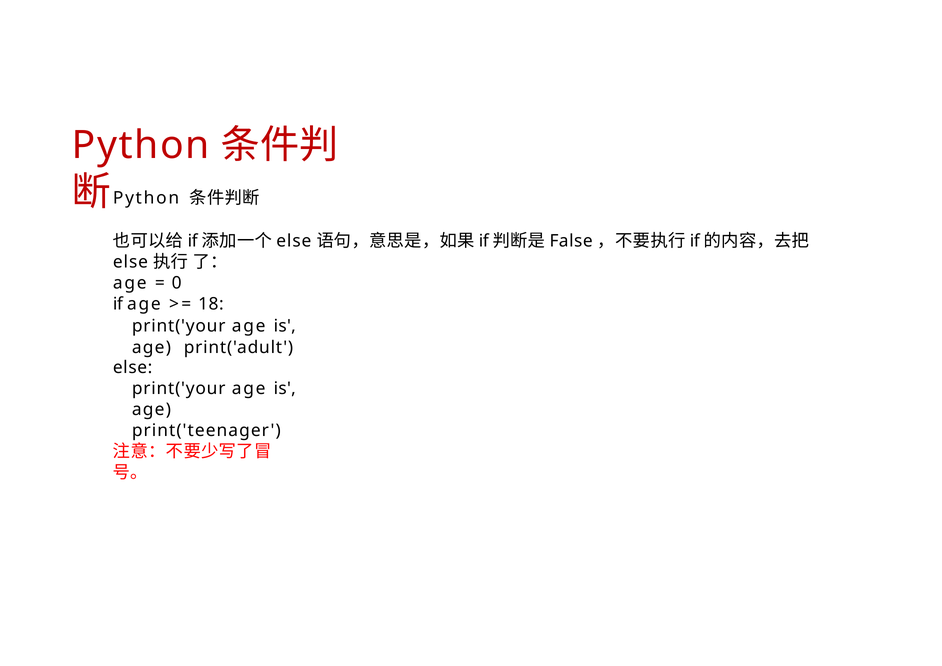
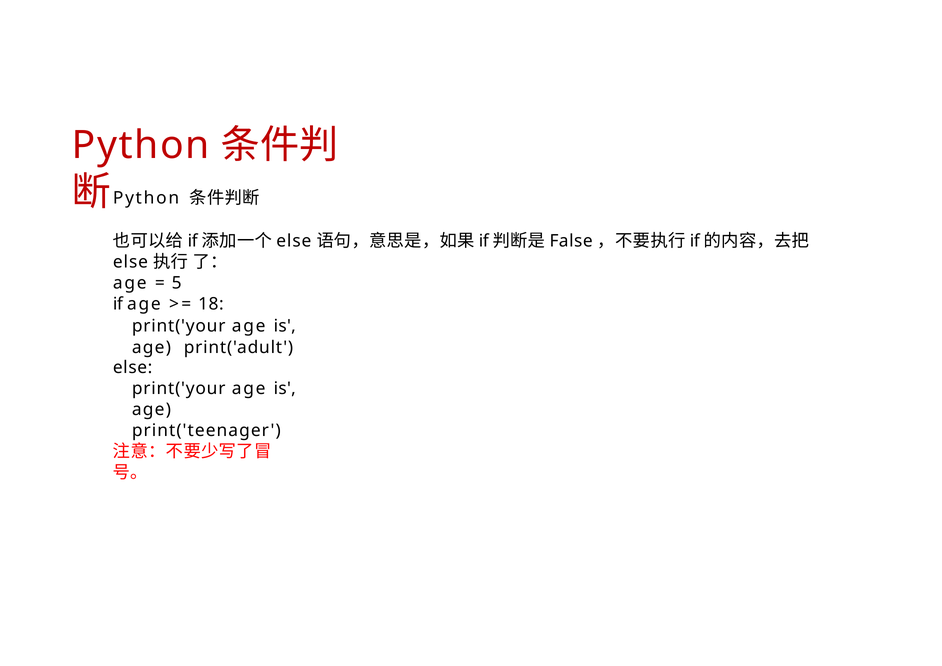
0: 0 -> 5 (177, 283)
